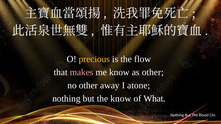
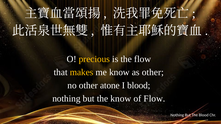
makes colour: pink -> yellow (82, 72)
away: away -> atone (110, 86)
I atone: atone -> blood (139, 86)
of What: What -> Flow (154, 99)
